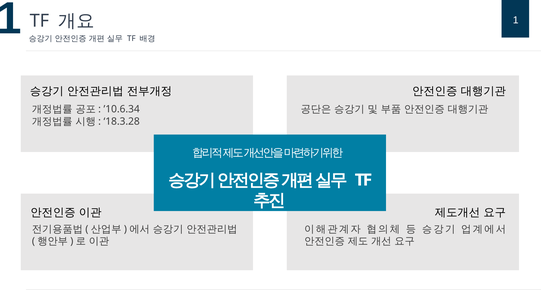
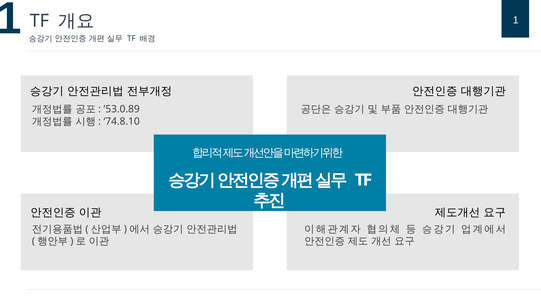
’10.6.34: ’10.6.34 -> ’53.0.89 (122, 109)
18.3.28: 18.3.28 -> 74.8.10 (122, 121)
